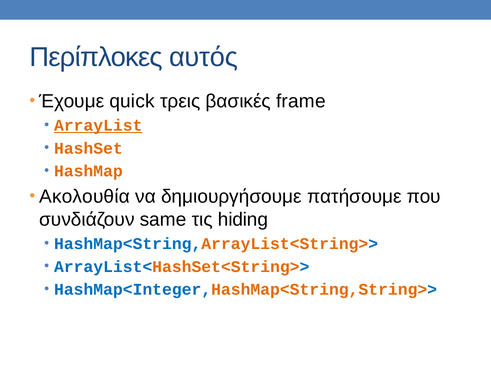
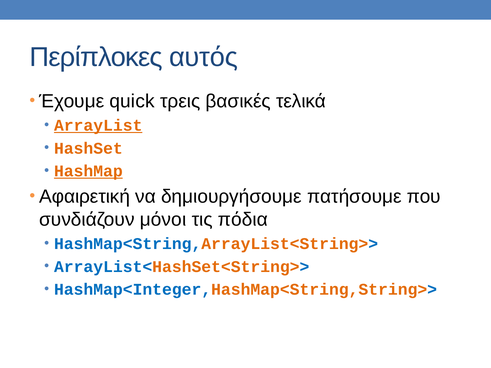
frame: frame -> τελικά (301, 101)
HashMap underline: none -> present (88, 171)
Ακολουθία: Ακολουθία -> Αφαιρετική (85, 197)
same: same -> μόνοι (163, 220)
hiding: hiding -> πόδια (243, 220)
